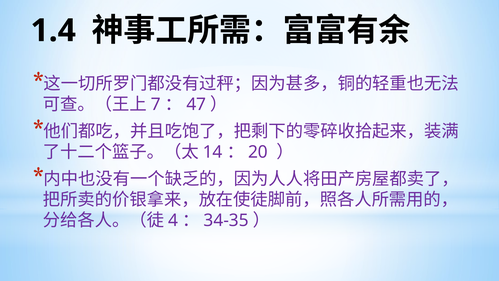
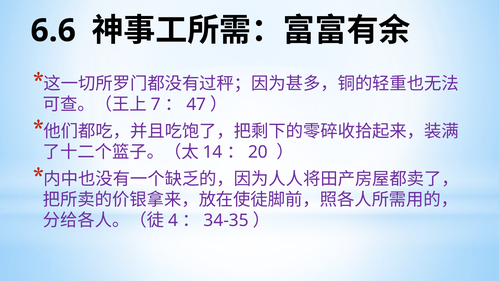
1.4: 1.4 -> 6.6 (53, 31)
